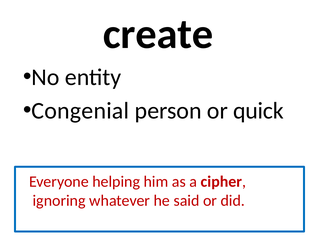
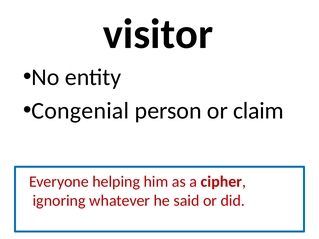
create: create -> visitor (158, 34)
quick: quick -> claim (258, 111)
